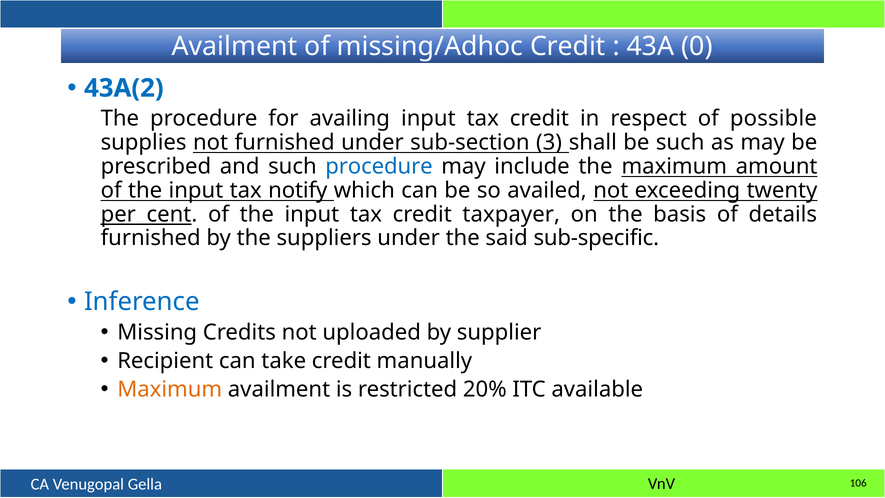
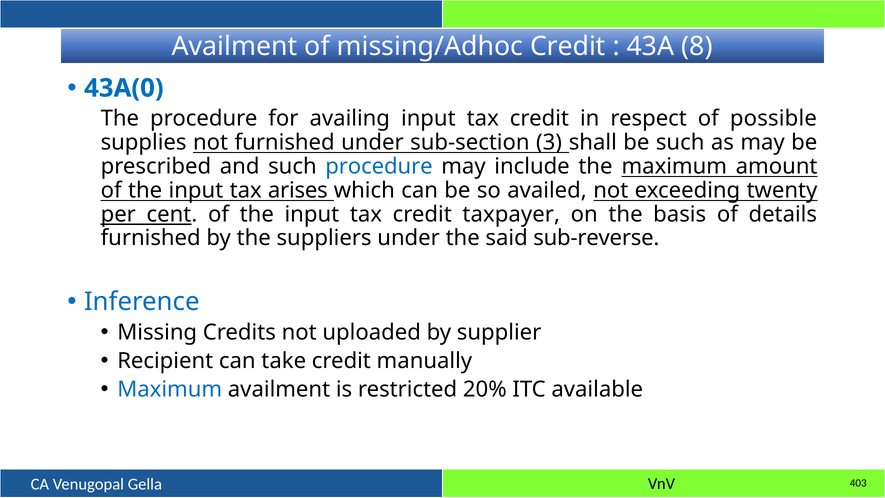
0: 0 -> 8 (697, 47)
43A(2: 43A(2 -> 43A(0 (124, 88)
notify: notify -> arises (298, 190)
sub-specific: sub-specific -> sub-reverse (596, 238)
Maximum colour: orange -> blue (170, 389)
106: 106 -> 403 (858, 483)
